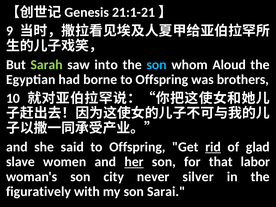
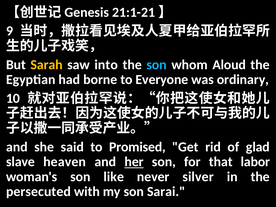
Sarah colour: light green -> yellow (47, 65)
borne to Offspring: Offspring -> Everyone (162, 80)
brothers: brothers -> ordinary (243, 80)
said to Offspring: Offspring -> Promised (137, 147)
rid underline: present -> none (213, 147)
women: women -> heaven (65, 162)
city: city -> like (114, 177)
figuratively: figuratively -> persecuted (38, 192)
